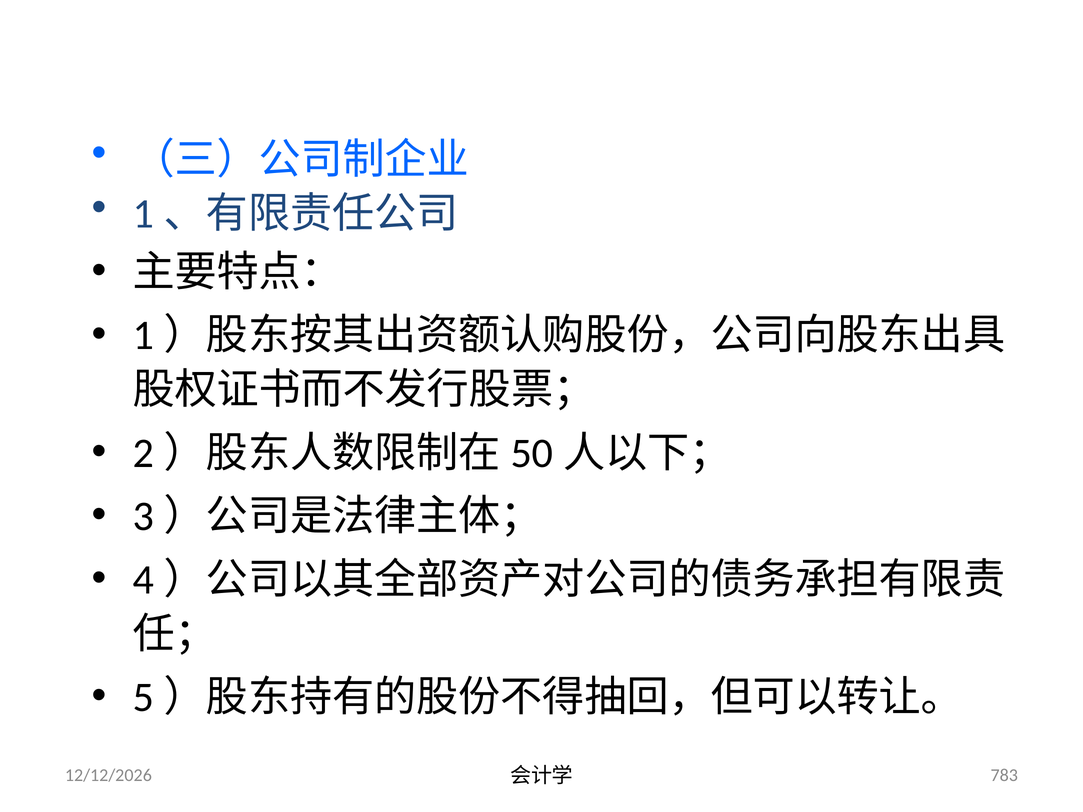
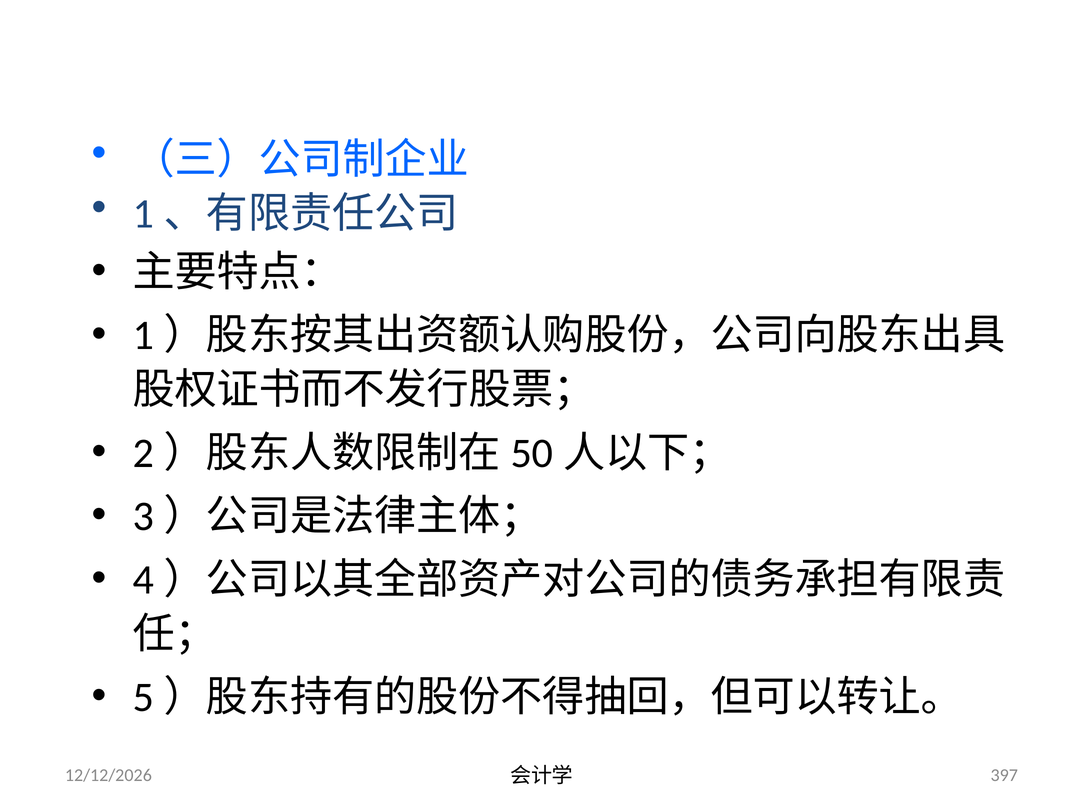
783: 783 -> 397 (1004, 776)
